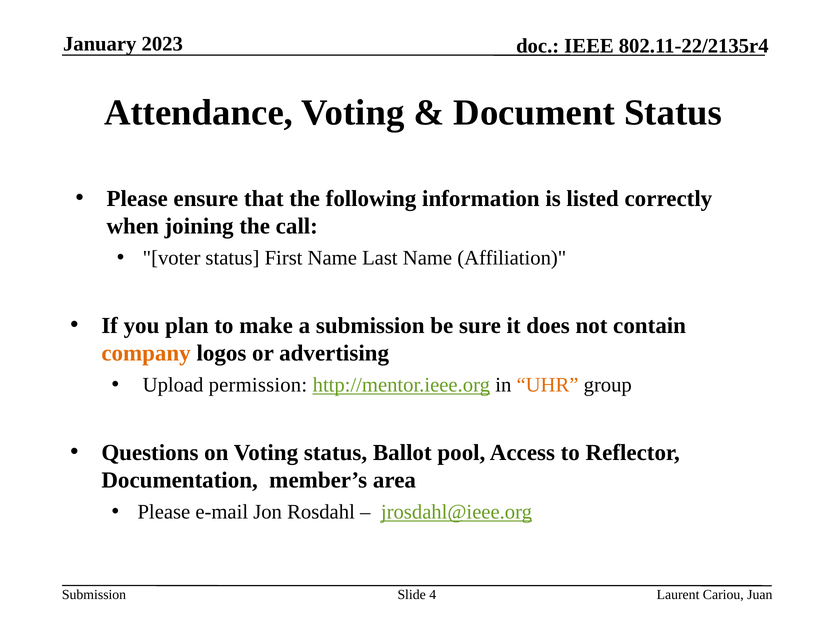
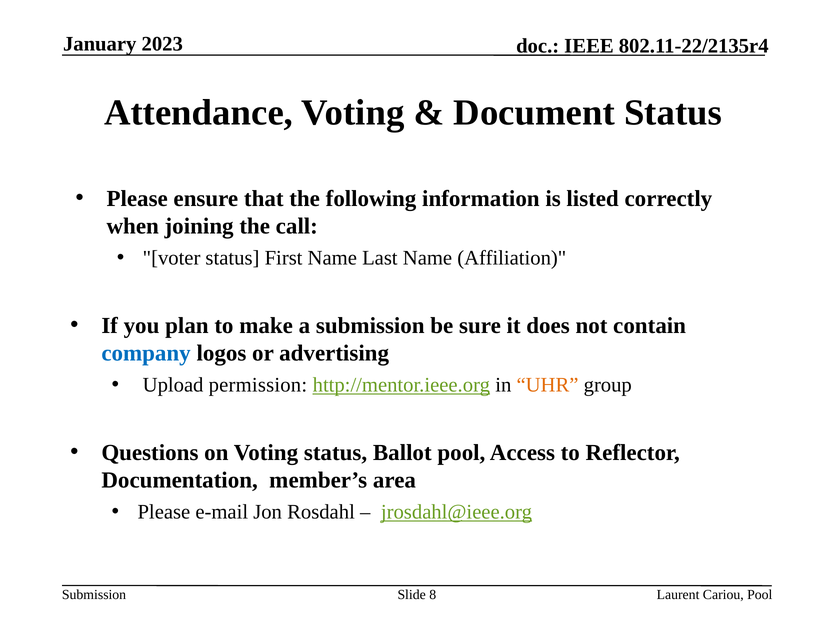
company colour: orange -> blue (146, 353)
4: 4 -> 8 (433, 595)
Cariou Juan: Juan -> Pool (760, 595)
